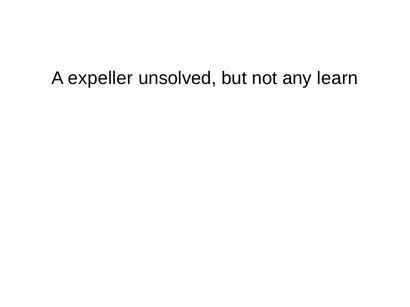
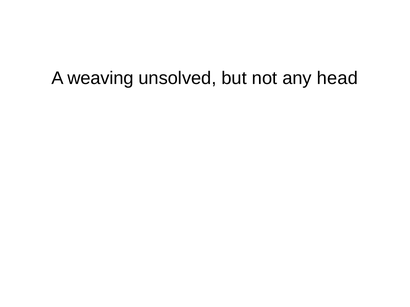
expeller: expeller -> weaving (101, 78)
learn: learn -> head (337, 78)
